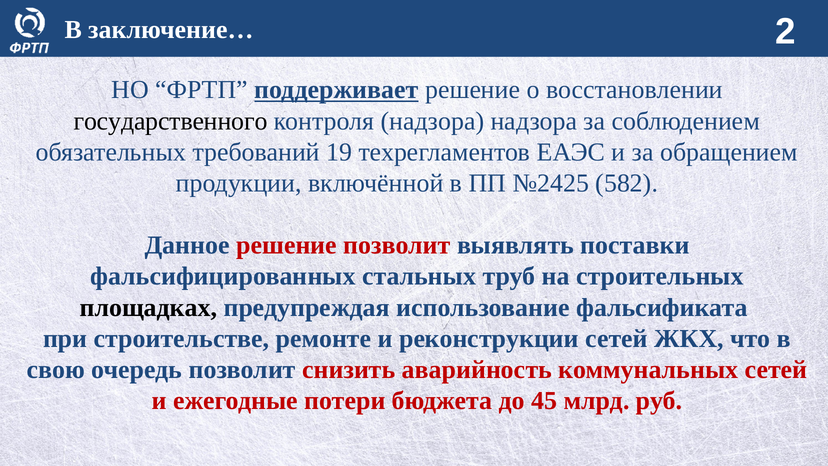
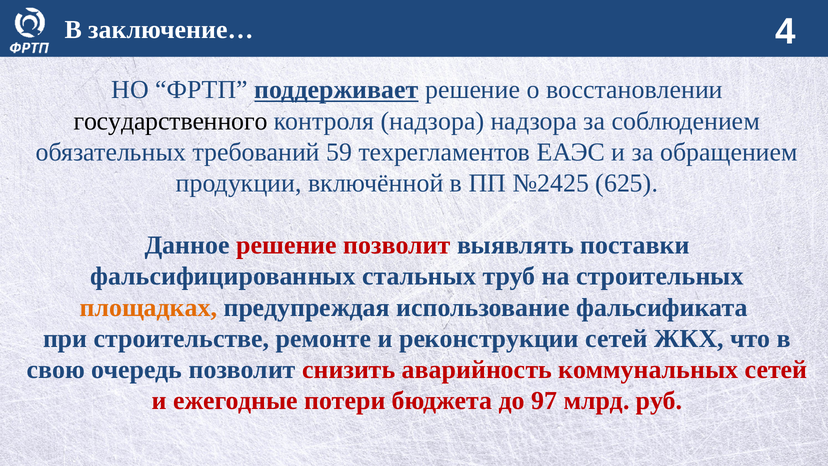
2: 2 -> 4 (786, 32)
19: 19 -> 59 (339, 152)
582: 582 -> 625 (627, 183)
площадках colour: black -> orange (148, 307)
45: 45 -> 97 (544, 401)
